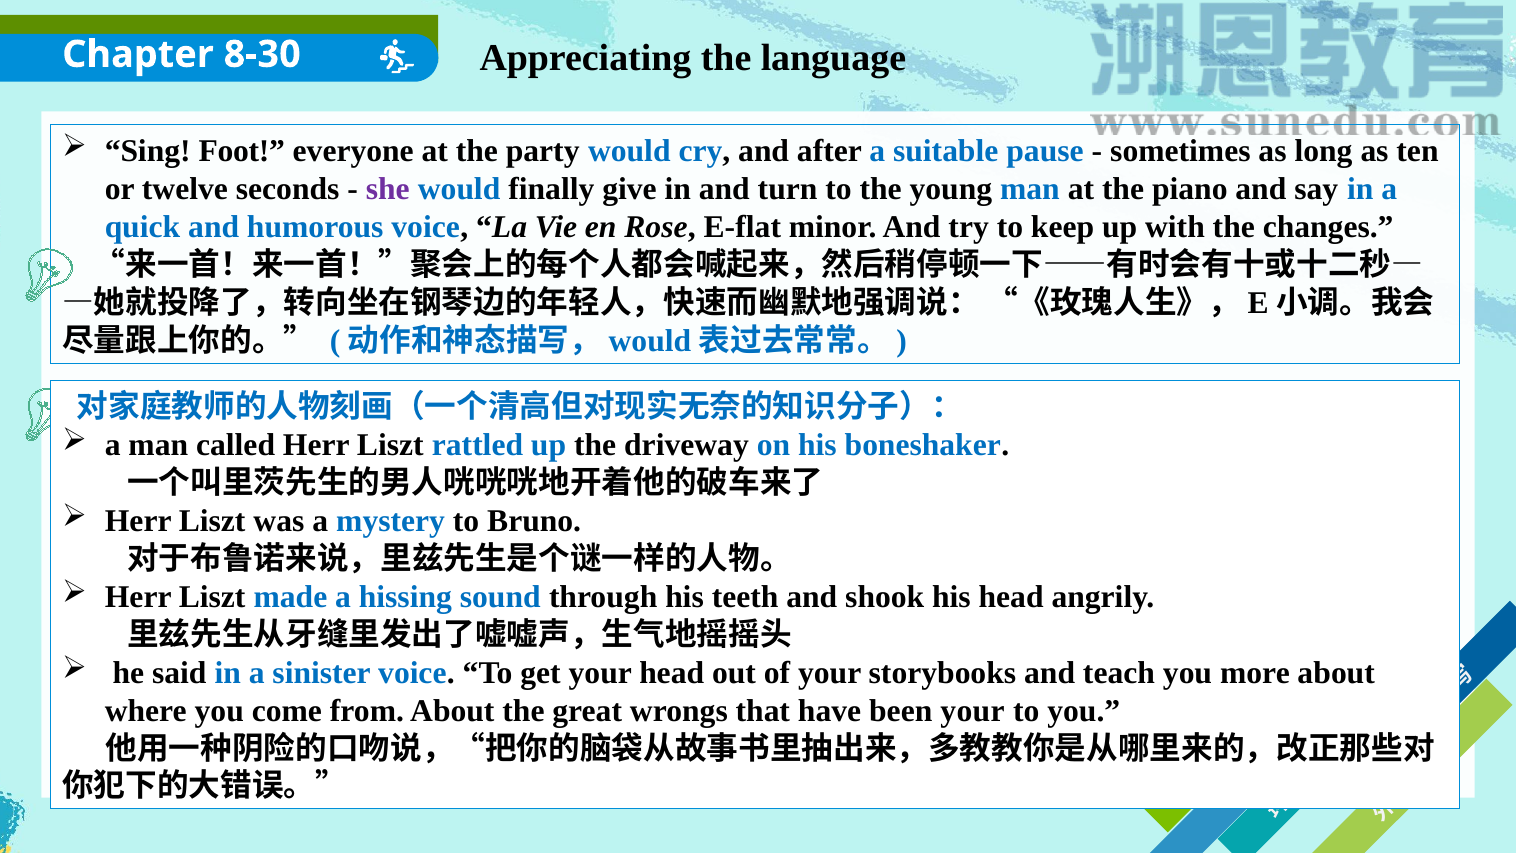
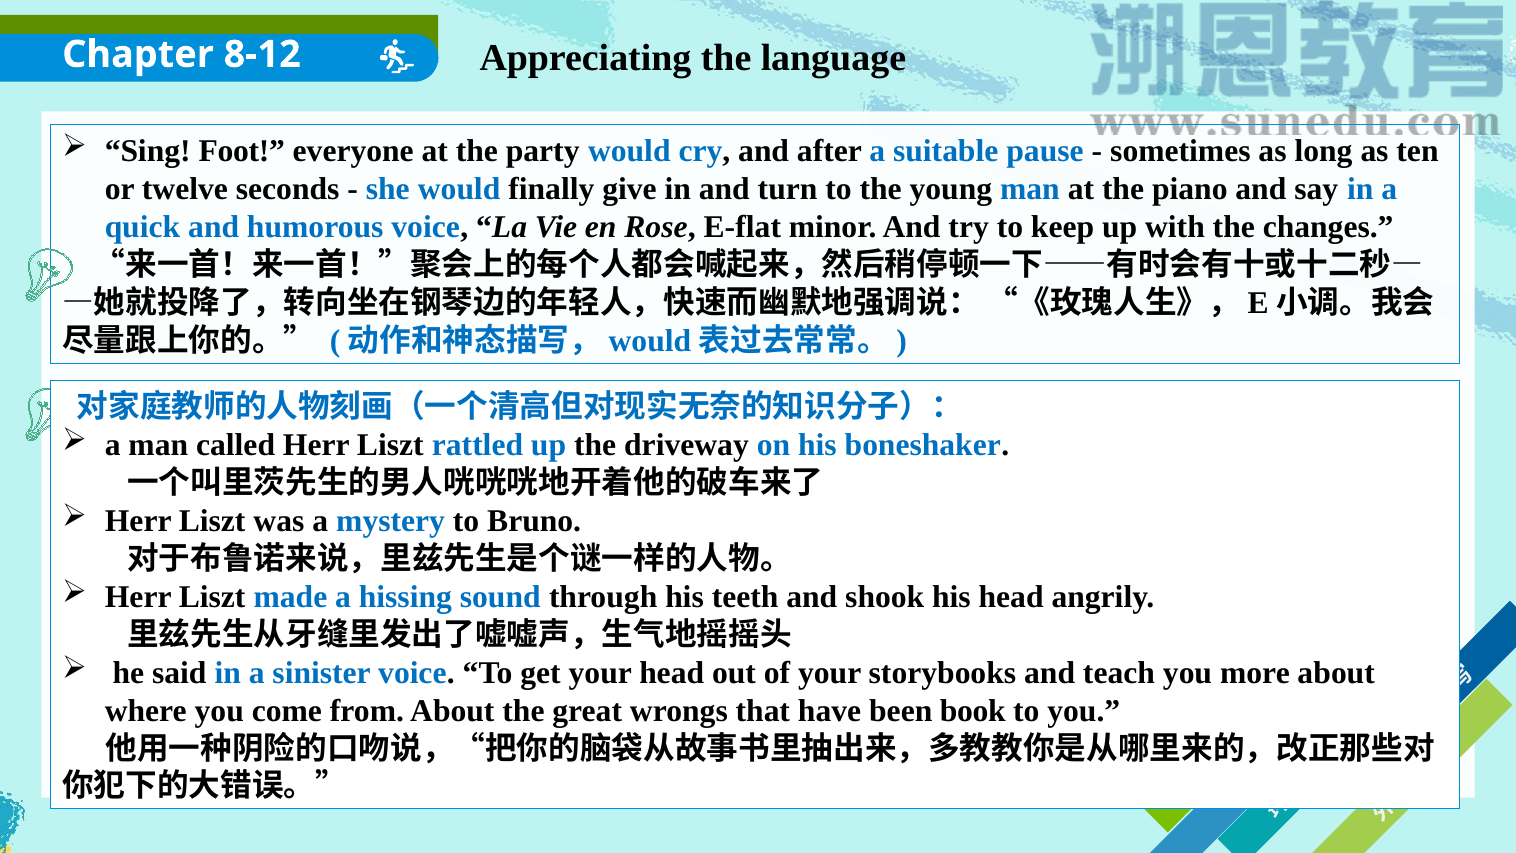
8-30: 8-30 -> 8-12 (262, 54)
she colour: purple -> blue (388, 189)
been your: your -> book (973, 710)
